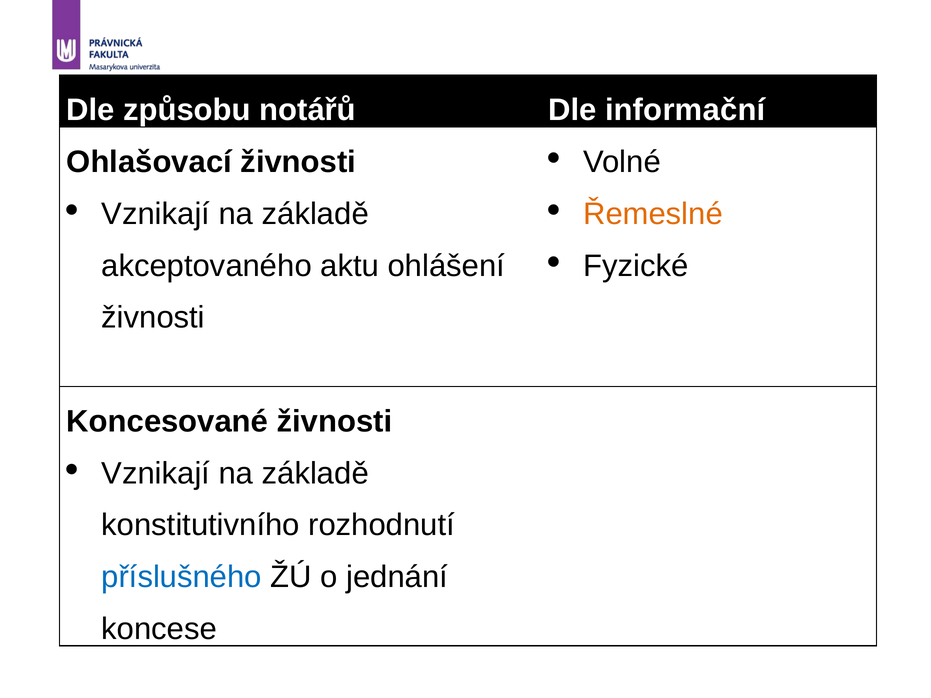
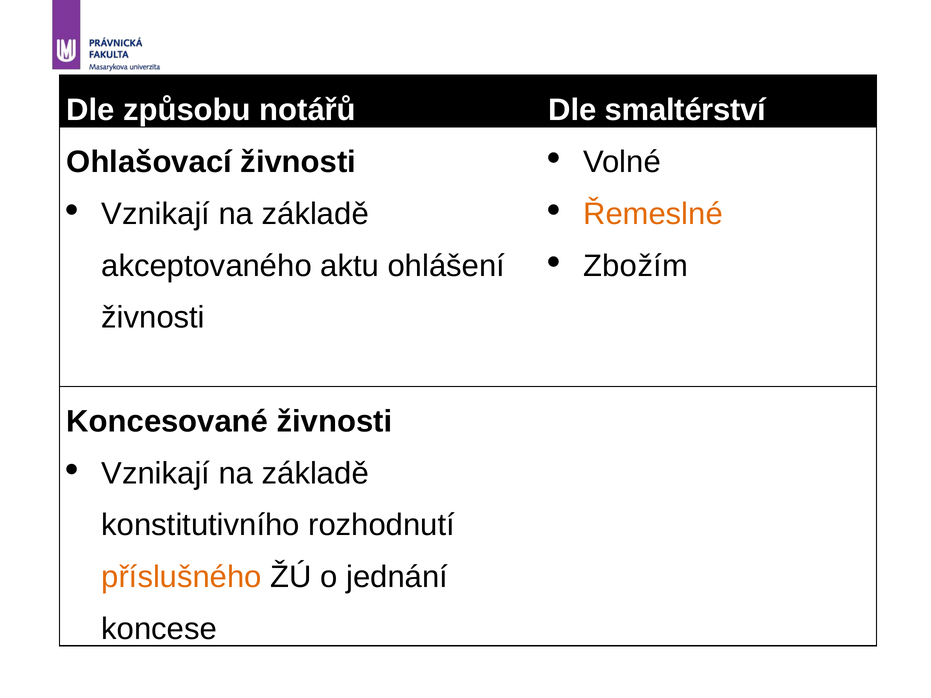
informační: informační -> smaltérství (685, 110)
Fyzické: Fyzické -> Zbožím (636, 266)
příslušného colour: blue -> orange (182, 577)
